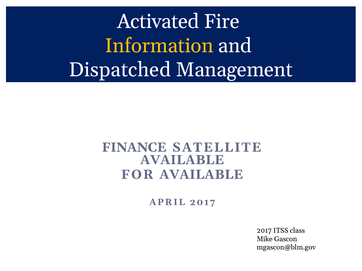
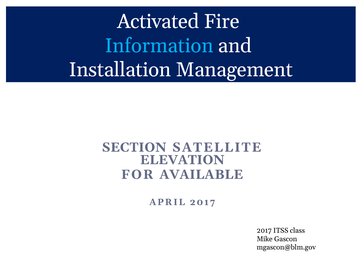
Information colour: yellow -> light blue (159, 46)
Dispatched: Dispatched -> Installation (120, 70)
FINANCE: FINANCE -> SECTION (134, 148)
AVAILABLE: AVAILABLE -> ELEVATION (182, 160)
